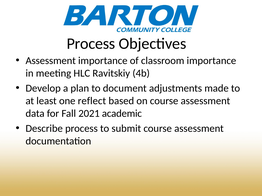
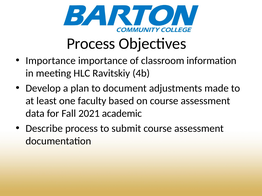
Assessment: Assessment -> Importance (51, 61)
classroom importance: importance -> information (211, 61)
reflect: reflect -> faculty (92, 101)
